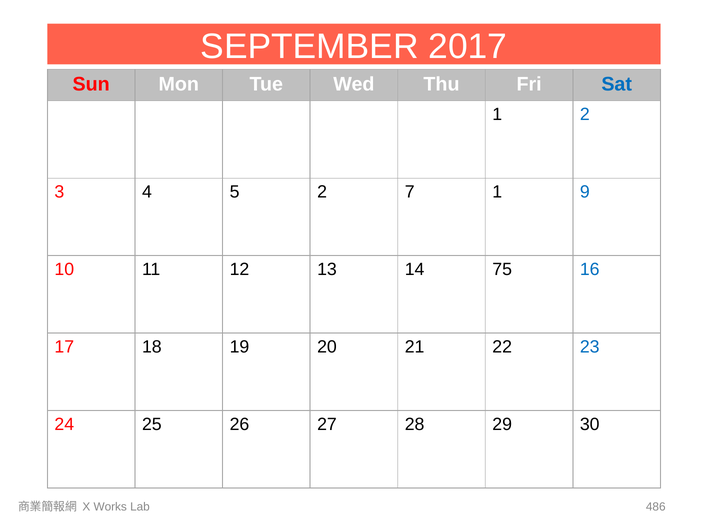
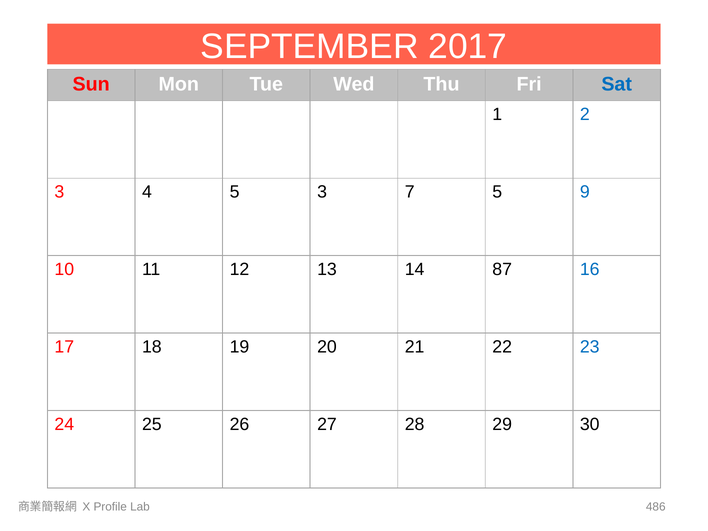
5 2: 2 -> 3 (322, 192)
7 1: 1 -> 5 (497, 192)
75: 75 -> 87 (502, 269)
Works: Works -> Profile (110, 507)
